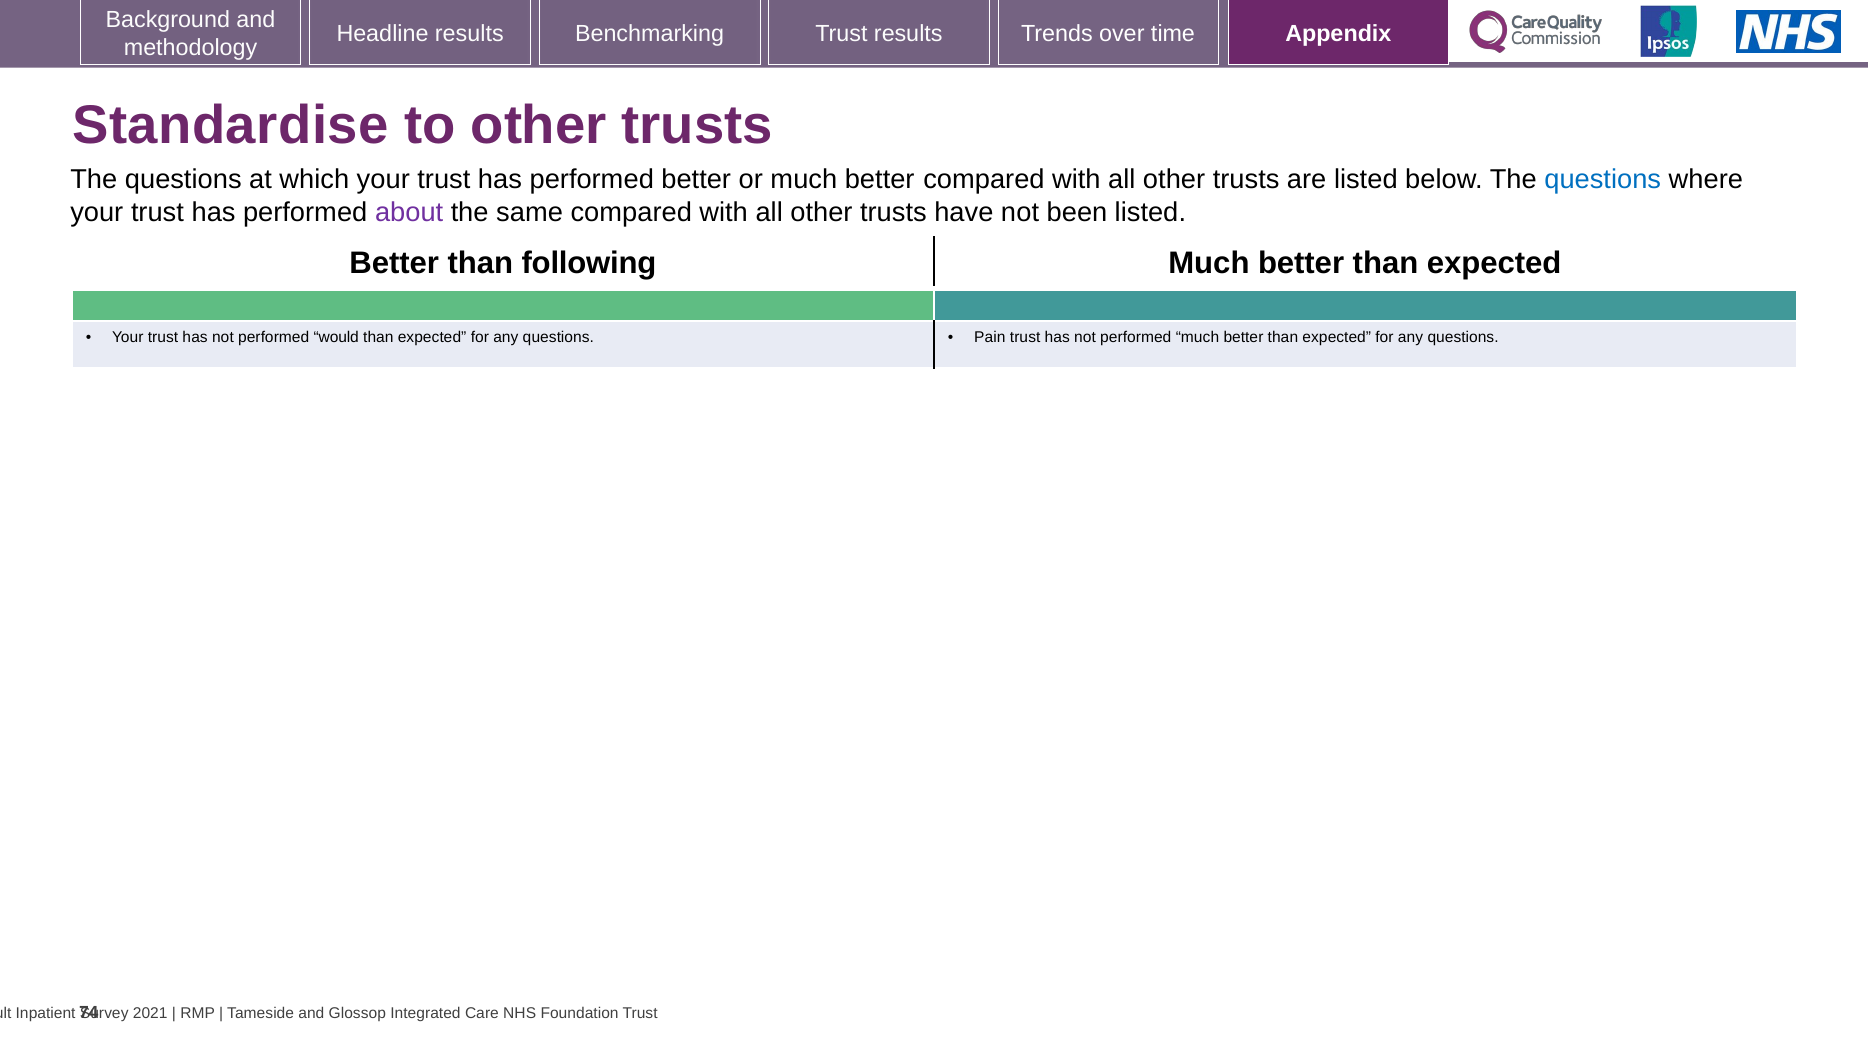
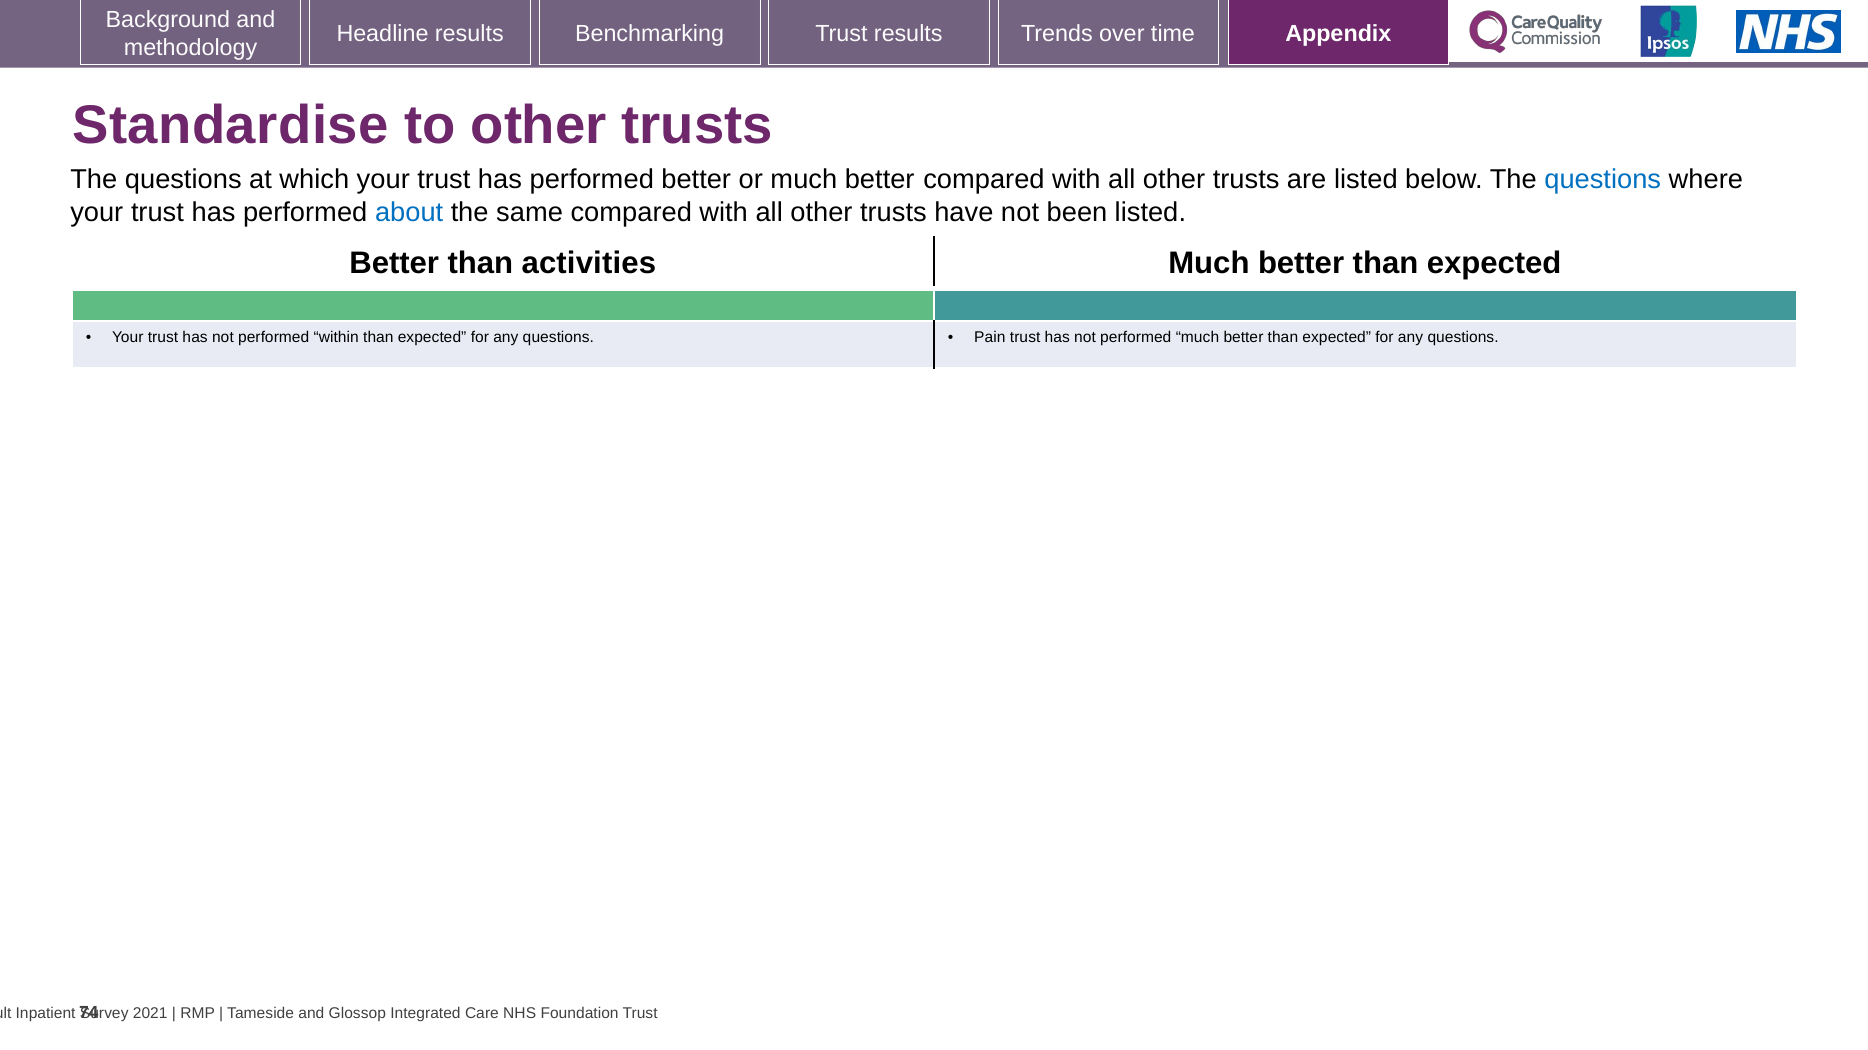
about colour: purple -> blue (409, 213)
following: following -> activities (589, 263)
would: would -> within (336, 337)
